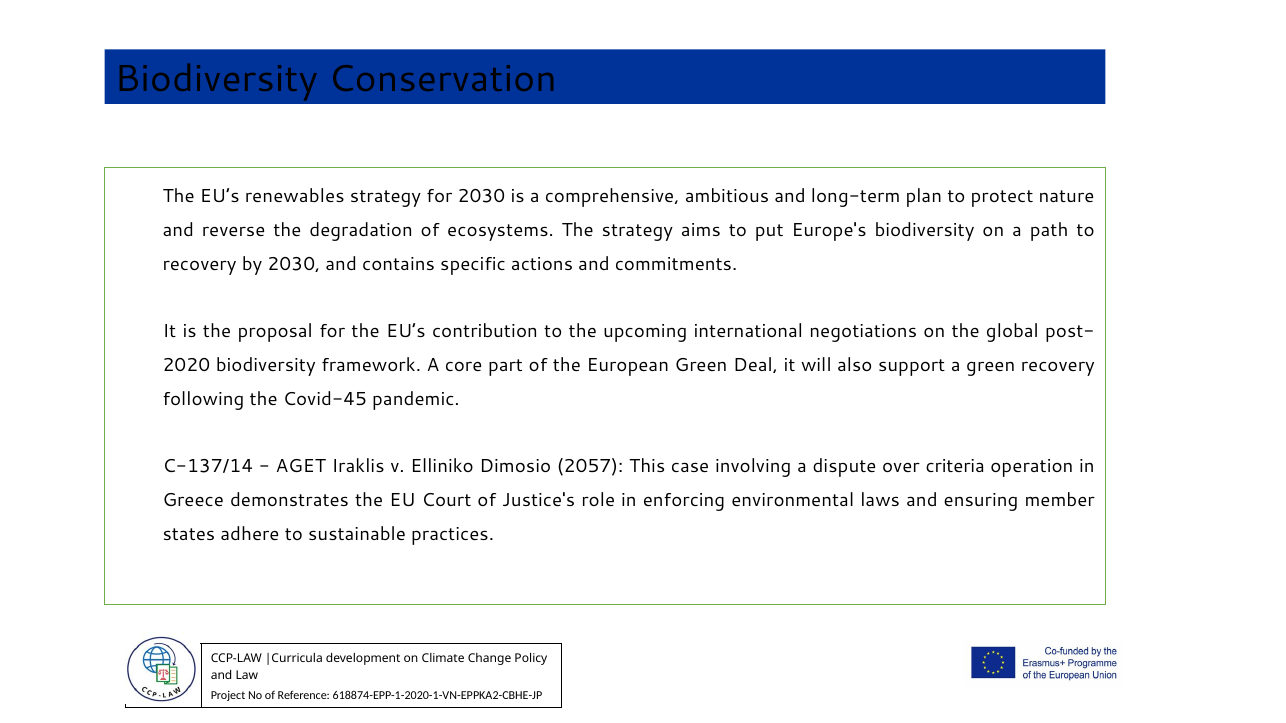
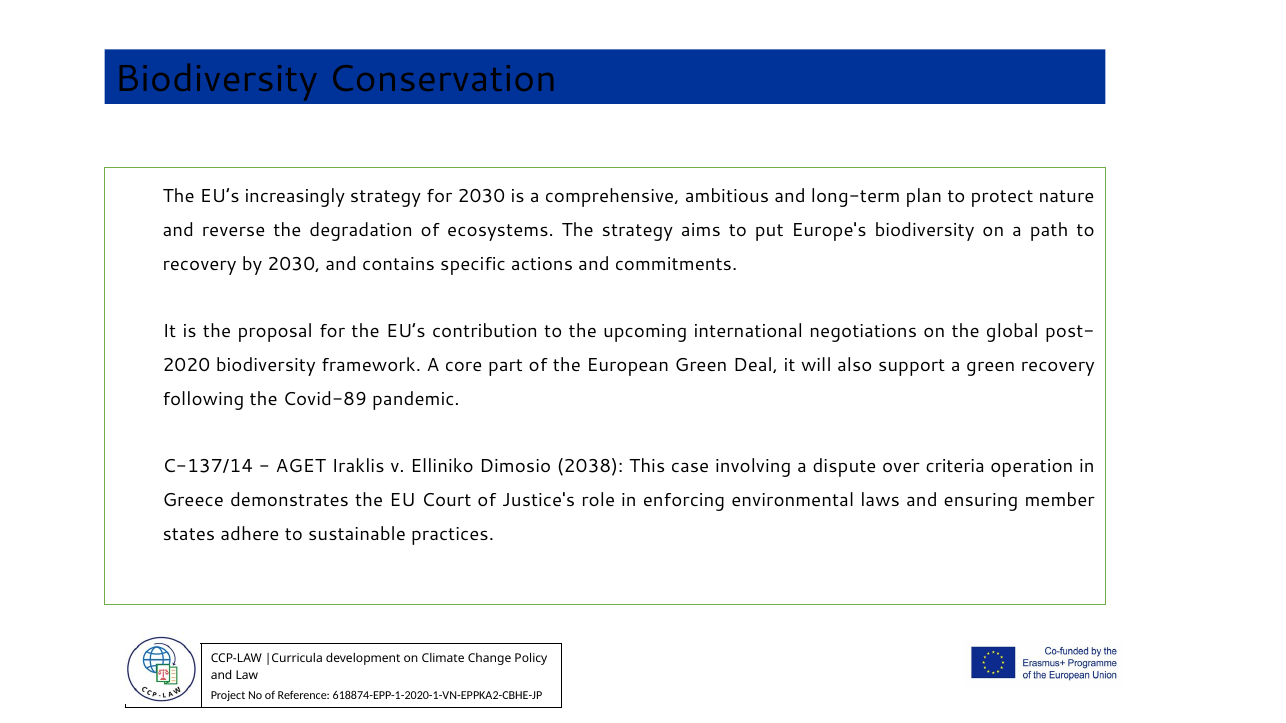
renewables: renewables -> increasingly (295, 197)
Covid-45: Covid-45 -> Covid-89 (325, 399)
2057: 2057 -> 2038 (590, 467)
